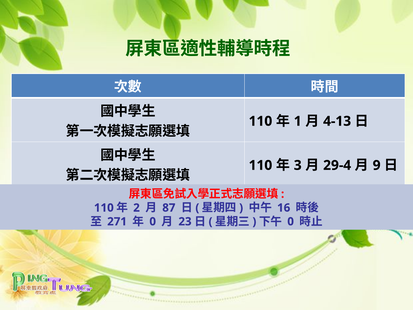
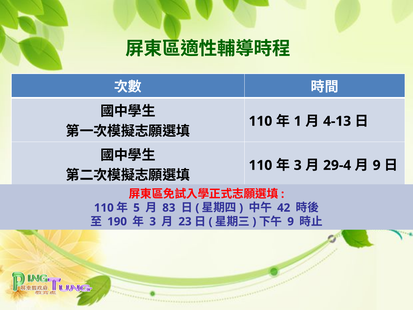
2: 2 -> 5 (137, 208)
87: 87 -> 83 (169, 208)
16: 16 -> 42 (284, 208)
271: 271 -> 190 (117, 221)
0: 0 -> 3 (153, 221)
0: 0 -> 9 (291, 221)
